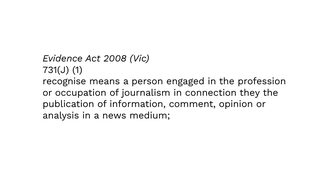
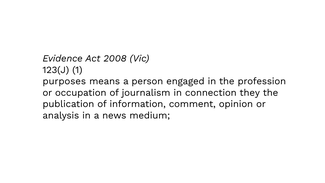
731(J: 731(J -> 123(J (56, 70)
recognise: recognise -> purposes (64, 81)
